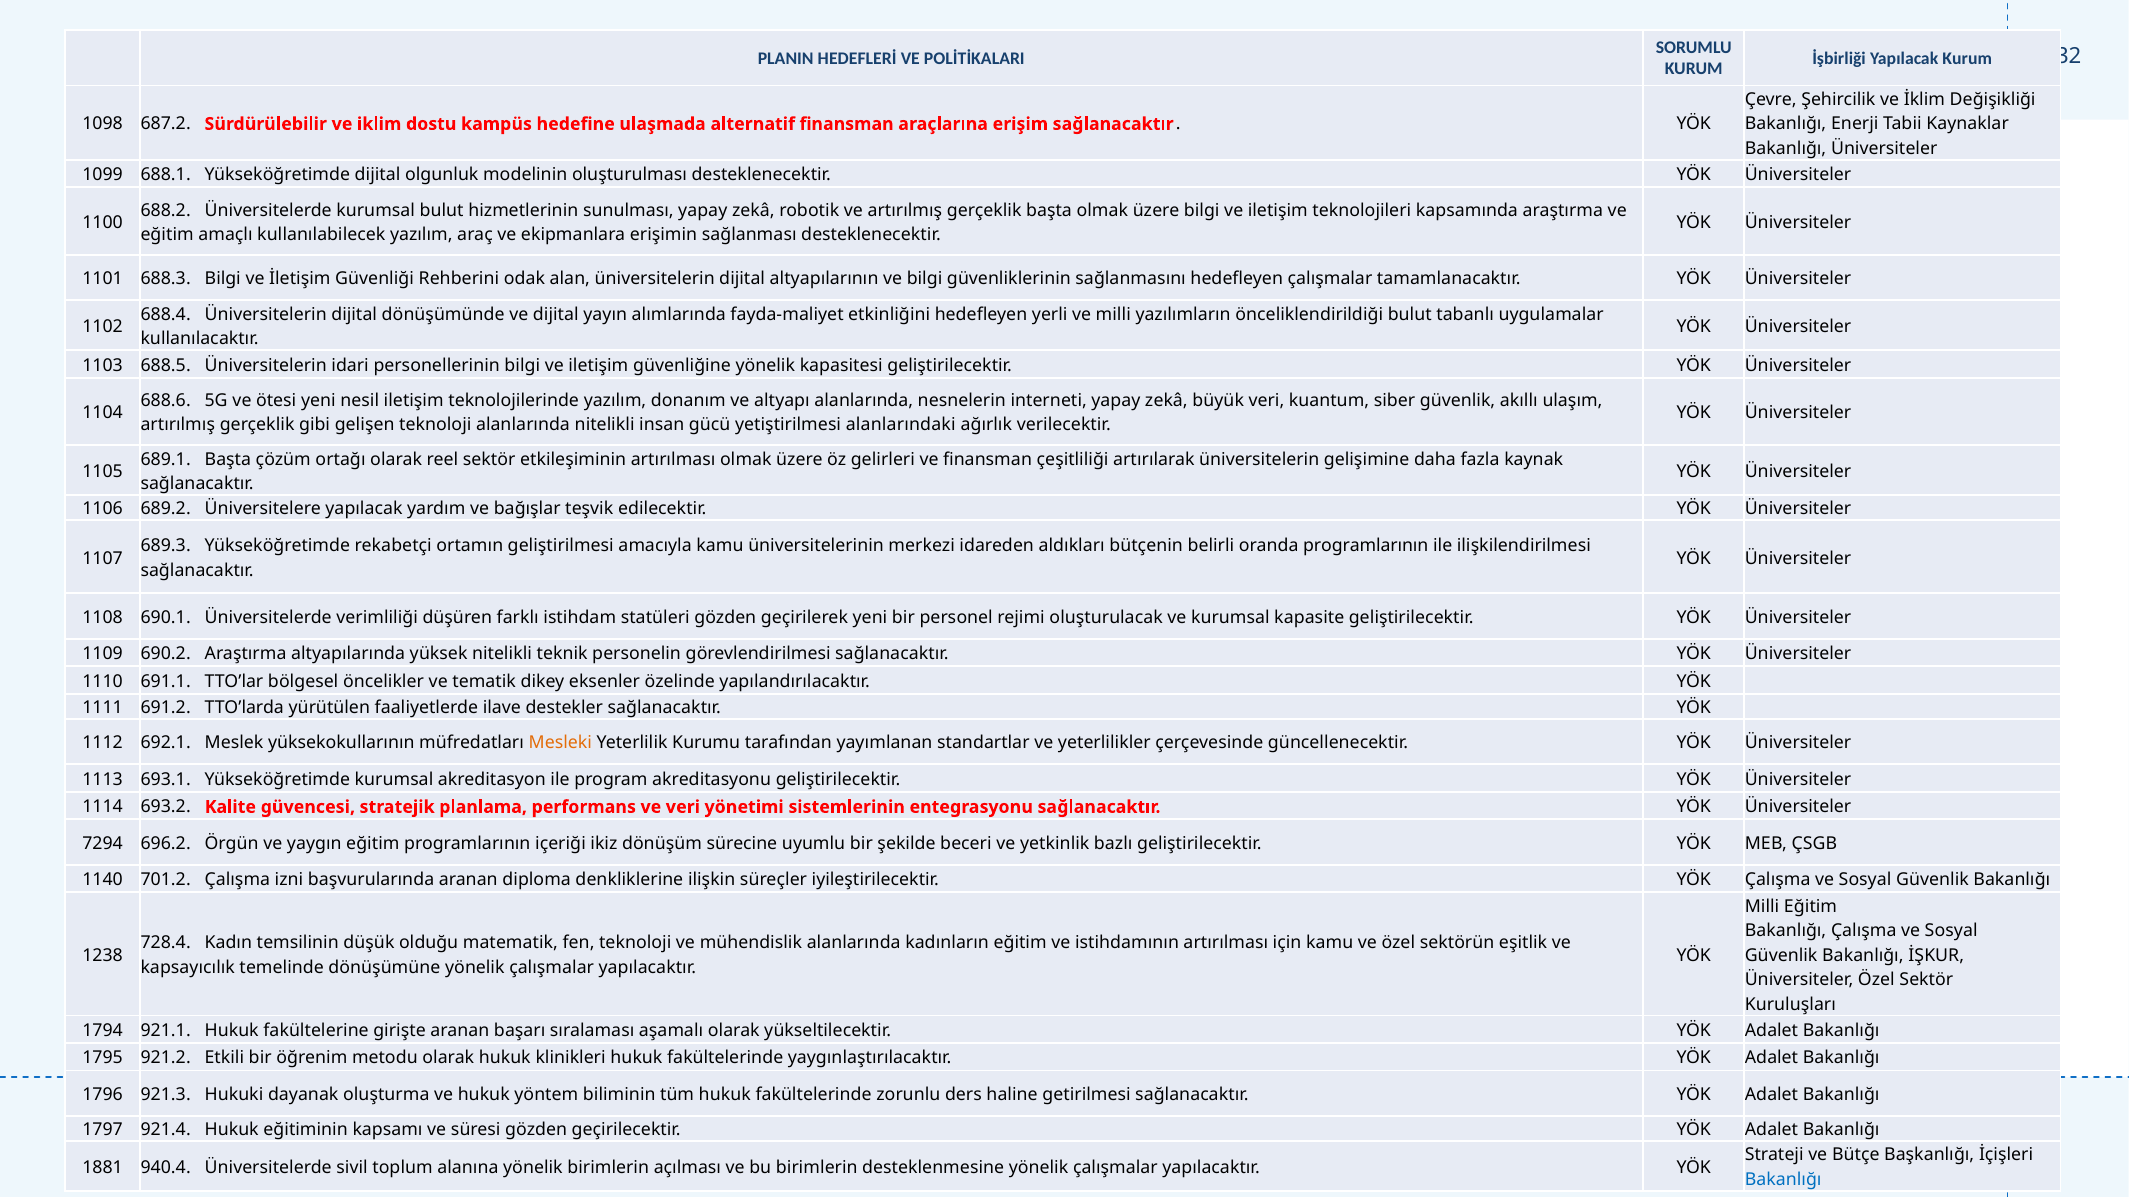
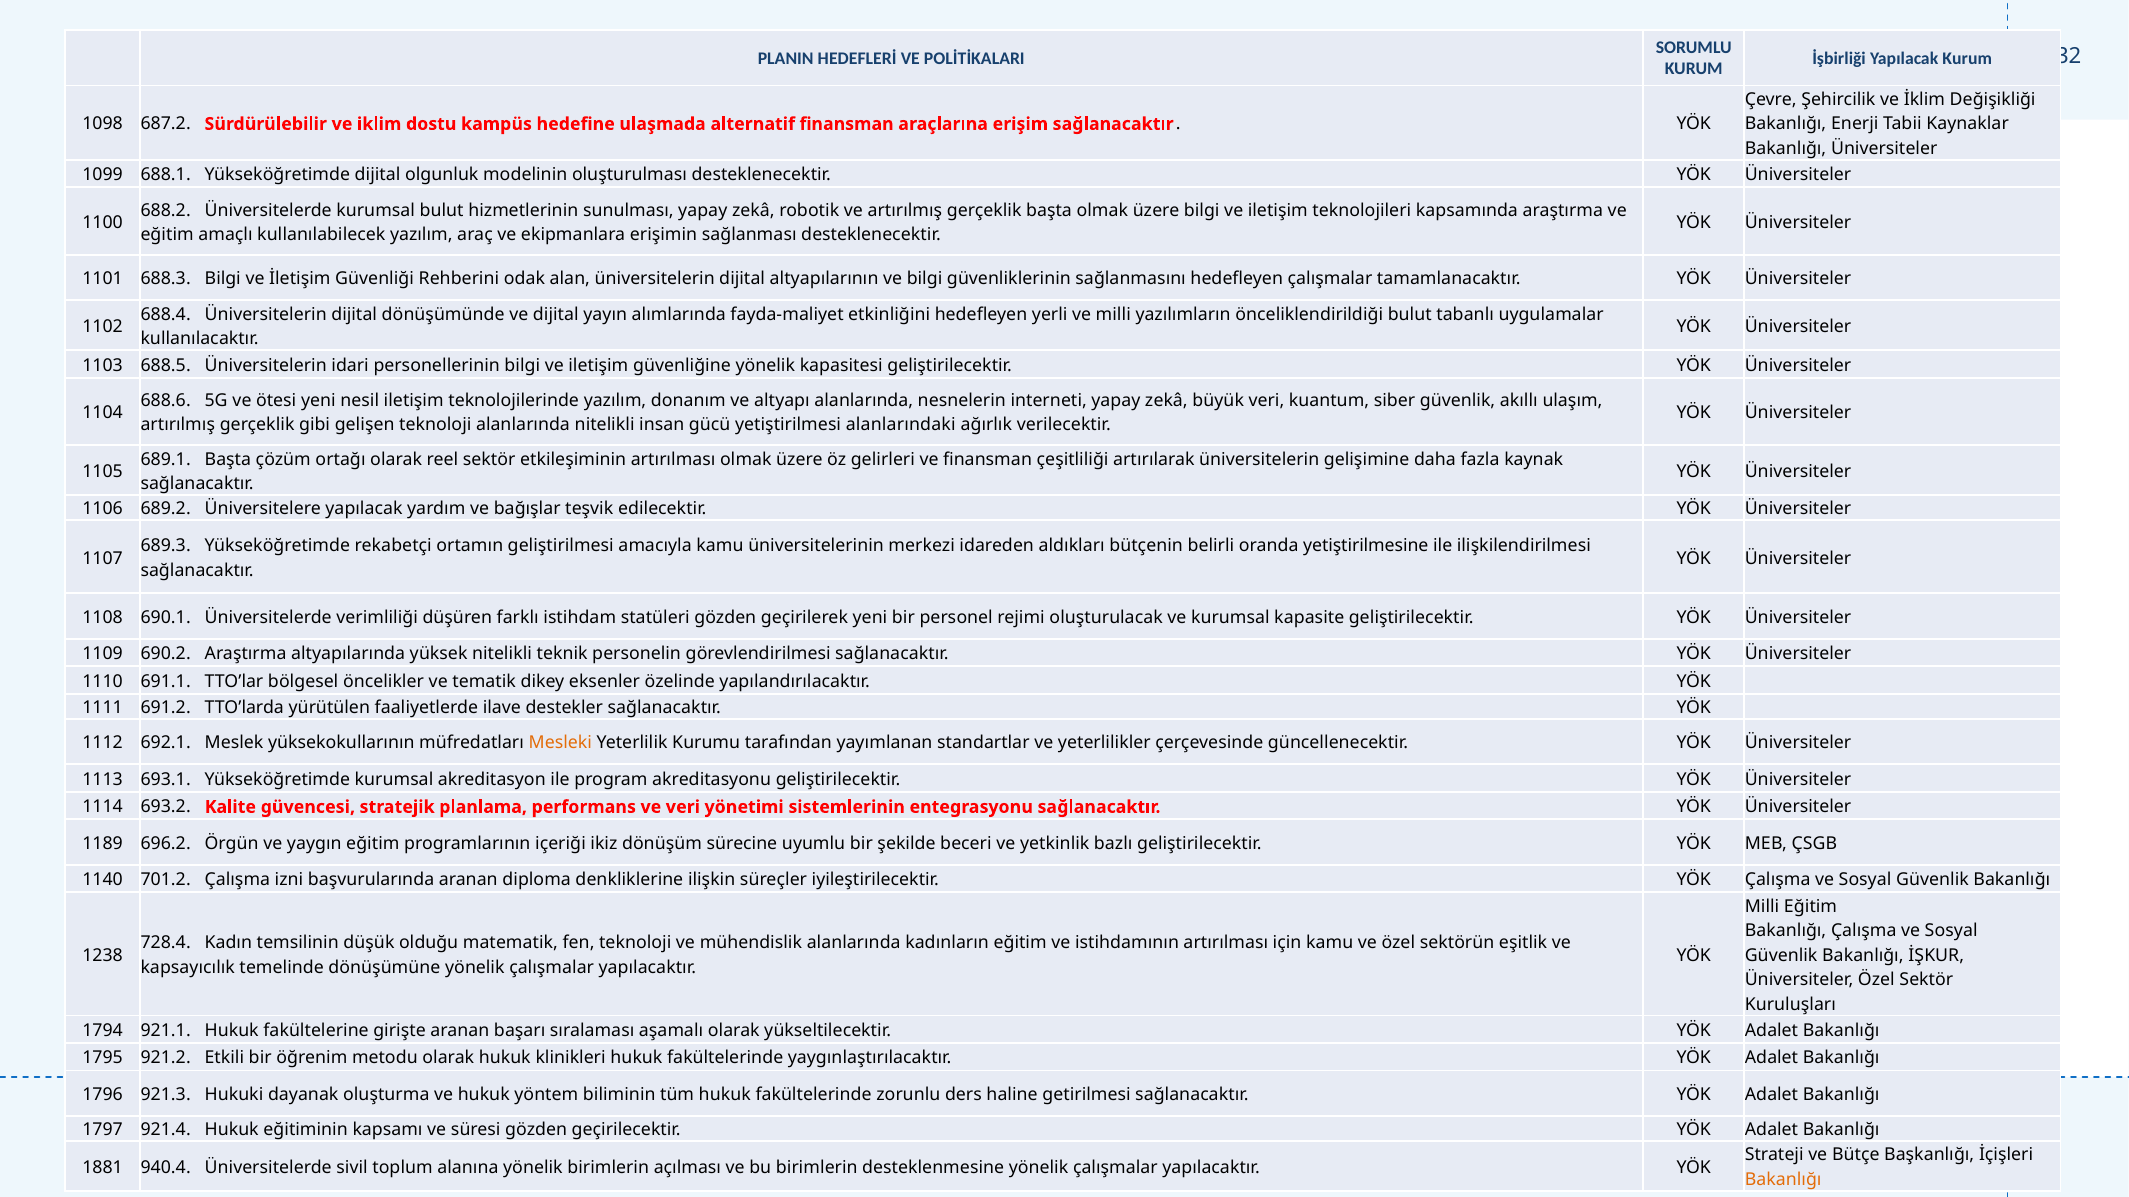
oranda programlarının: programlarının -> yetiştirilmesine (1366, 546)
7294: 7294 -> 1189 (103, 844)
Bakanlığı colour: blue -> orange (1783, 1180)
